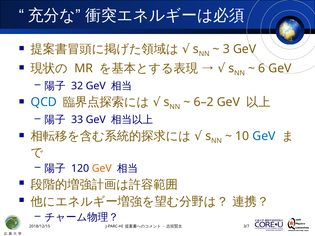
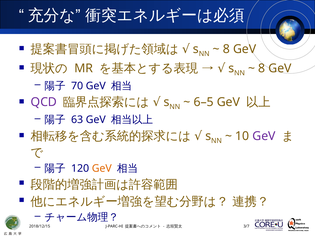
3: 3 -> 8 (226, 49)
6: 6 -> 8 (262, 68)
32: 32 -> 70 (77, 86)
QCD colour: blue -> purple (44, 102)
6–2: 6–2 -> 6–5 (204, 102)
33: 33 -> 63 (77, 120)
GeV colour: blue -> purple (264, 136)
